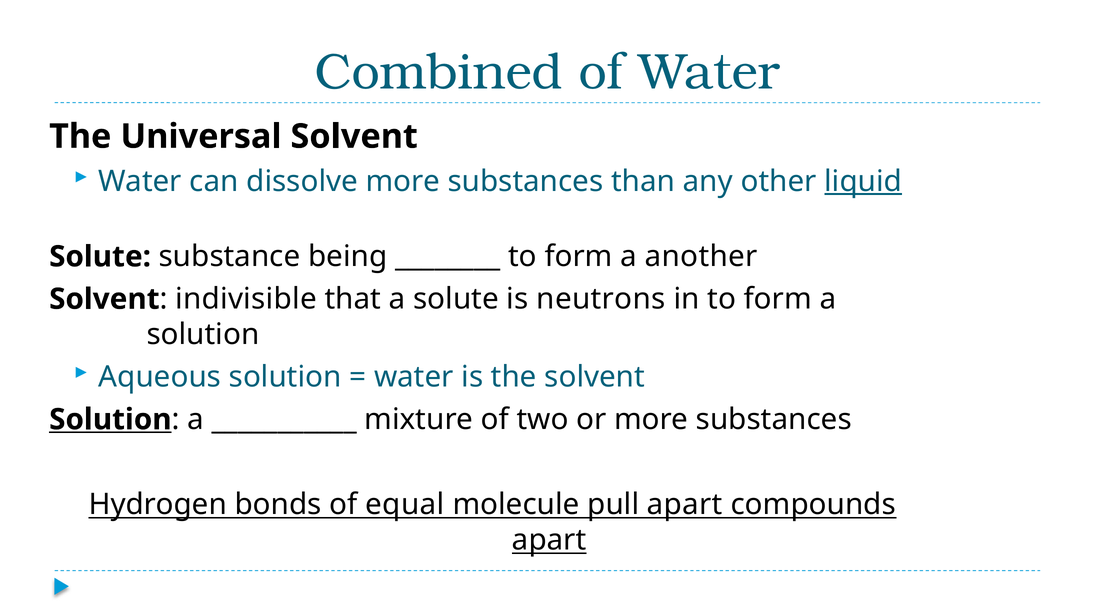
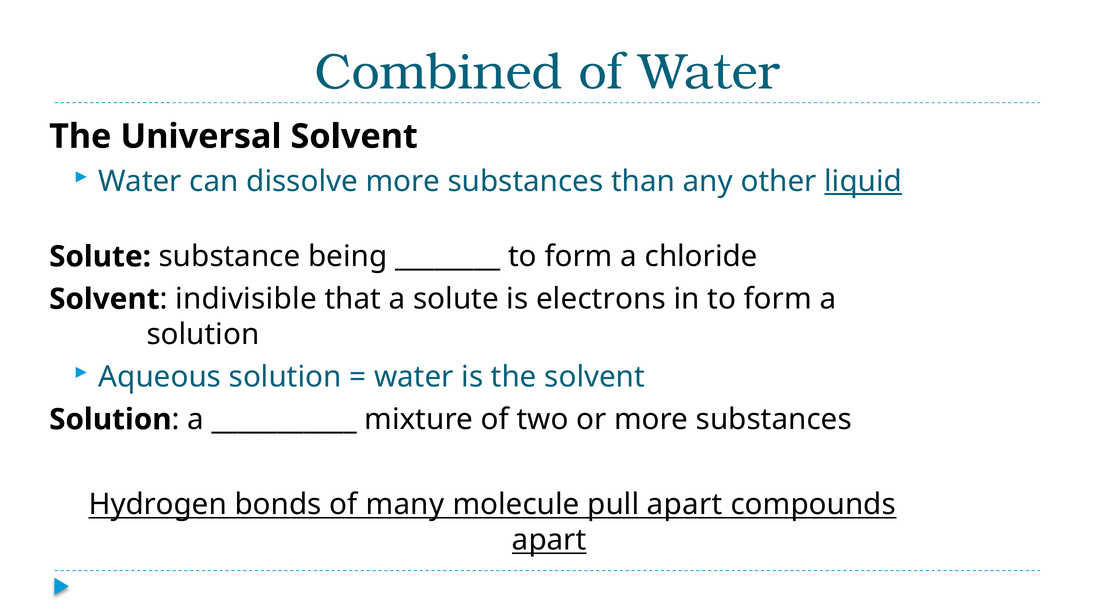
another: another -> chloride (701, 257)
neutrons: neutrons -> electrons (601, 299)
Solution underline: present -> none (110, 419)
equal: equal -> many (405, 504)
